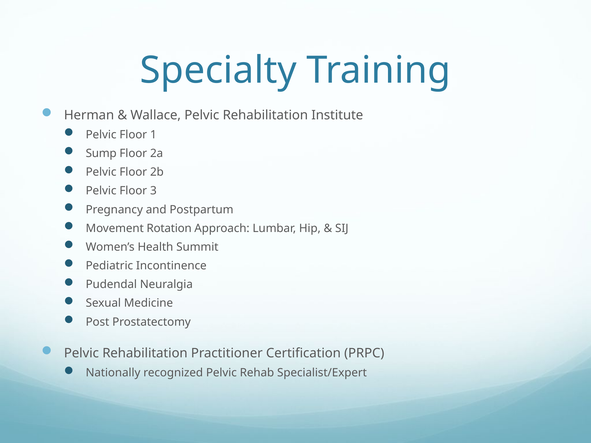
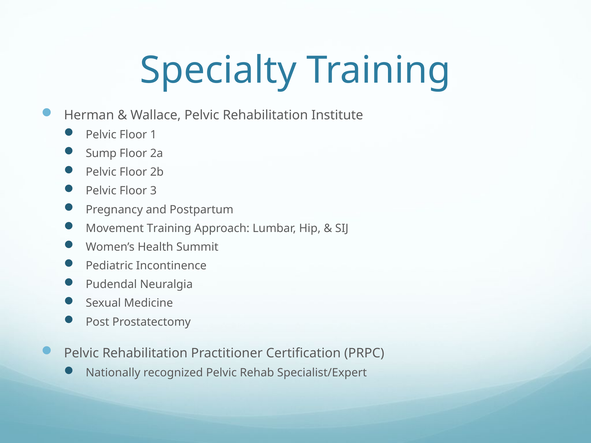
Movement Rotation: Rotation -> Training (169, 228)
